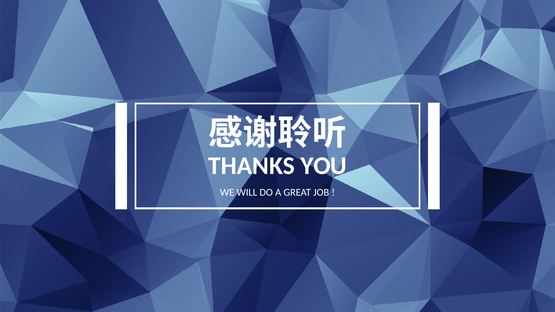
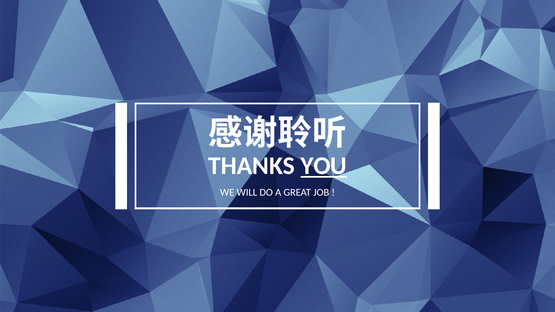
YOU underline: none -> present (324, 166)
